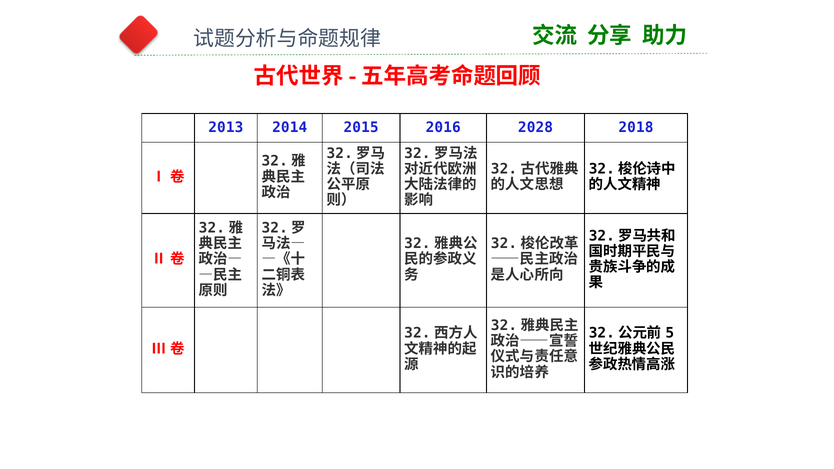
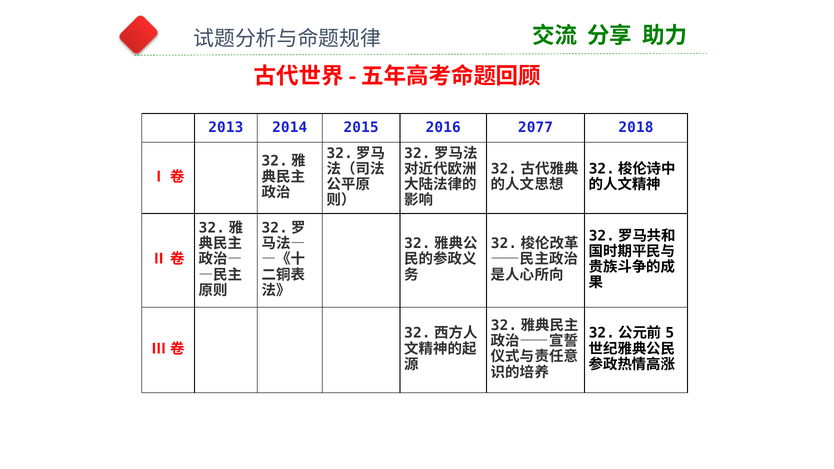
2028: 2028 -> 2077 (535, 127)
